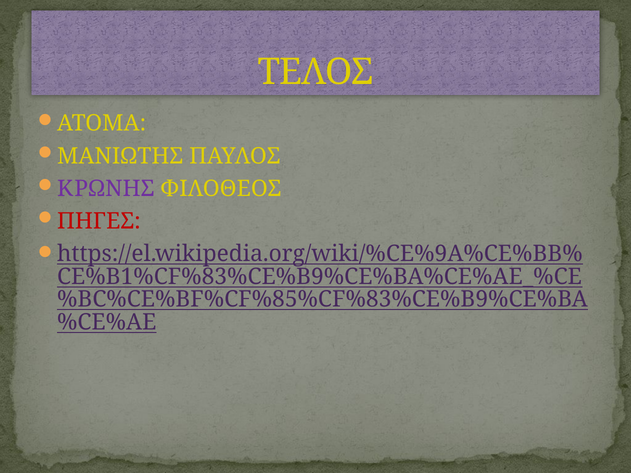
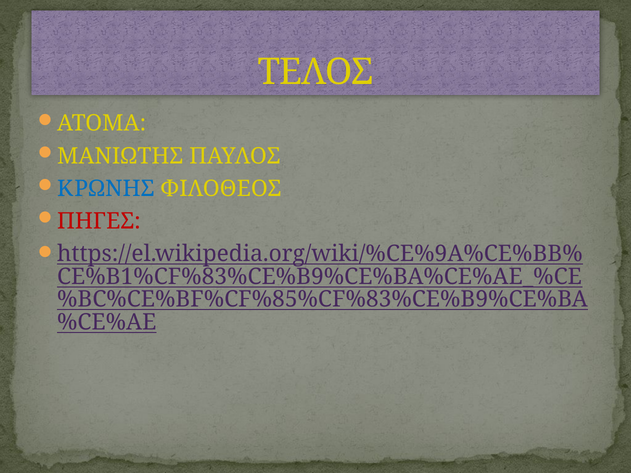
ΚΡΩΝΗΣ colour: purple -> blue (106, 189)
